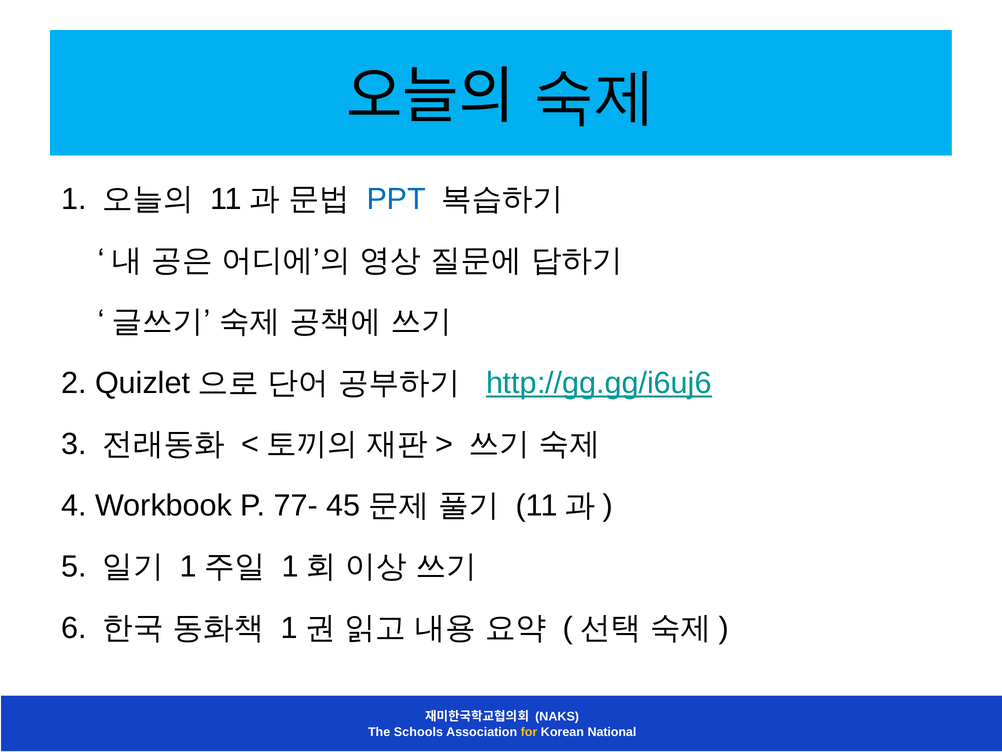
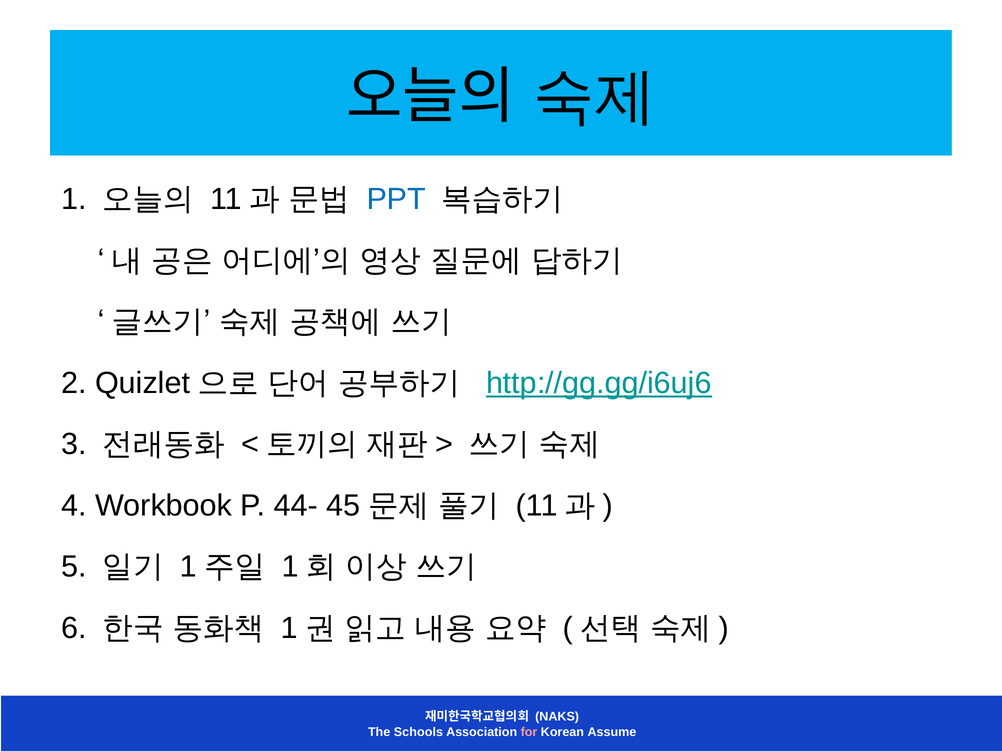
77-: 77- -> 44- (296, 505)
for colour: yellow -> pink (529, 731)
National: National -> Assume (612, 731)
